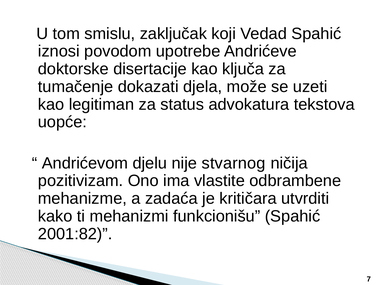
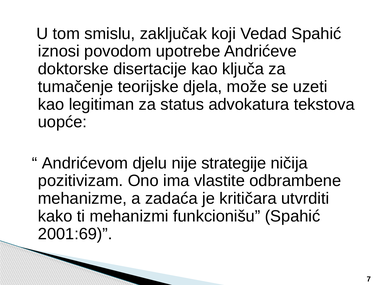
dokazati: dokazati -> teorijske (148, 87)
stvarnog: stvarnog -> strategije (234, 163)
2001:82: 2001:82 -> 2001:69 (75, 234)
